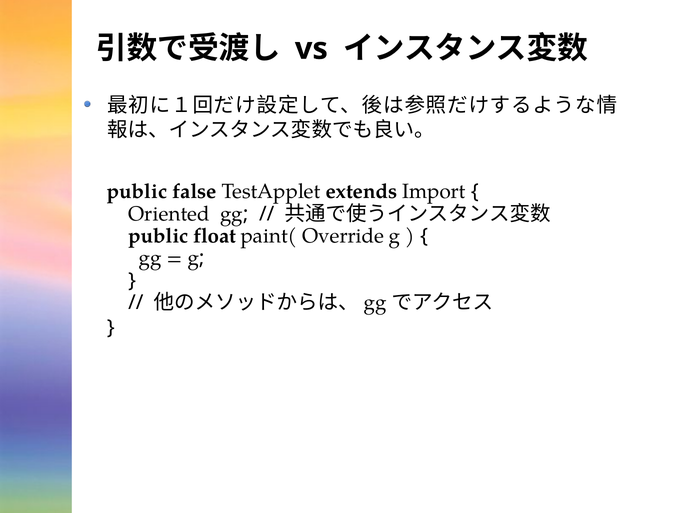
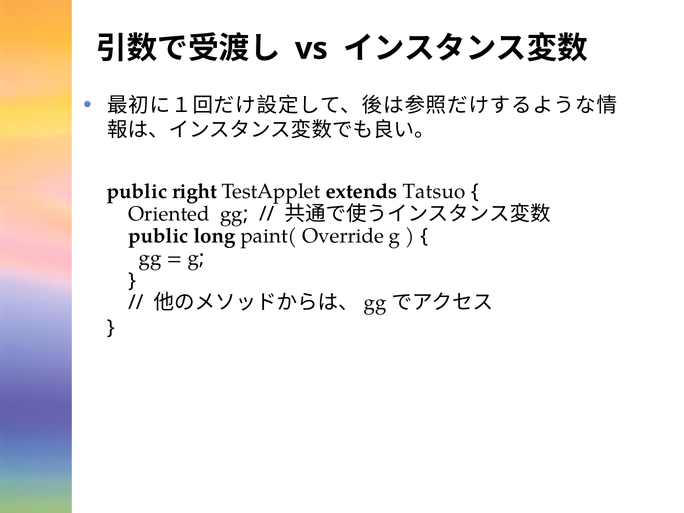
false: false -> right (195, 192)
Import: Import -> Tatsuo (434, 192)
float: float -> long (215, 236)
